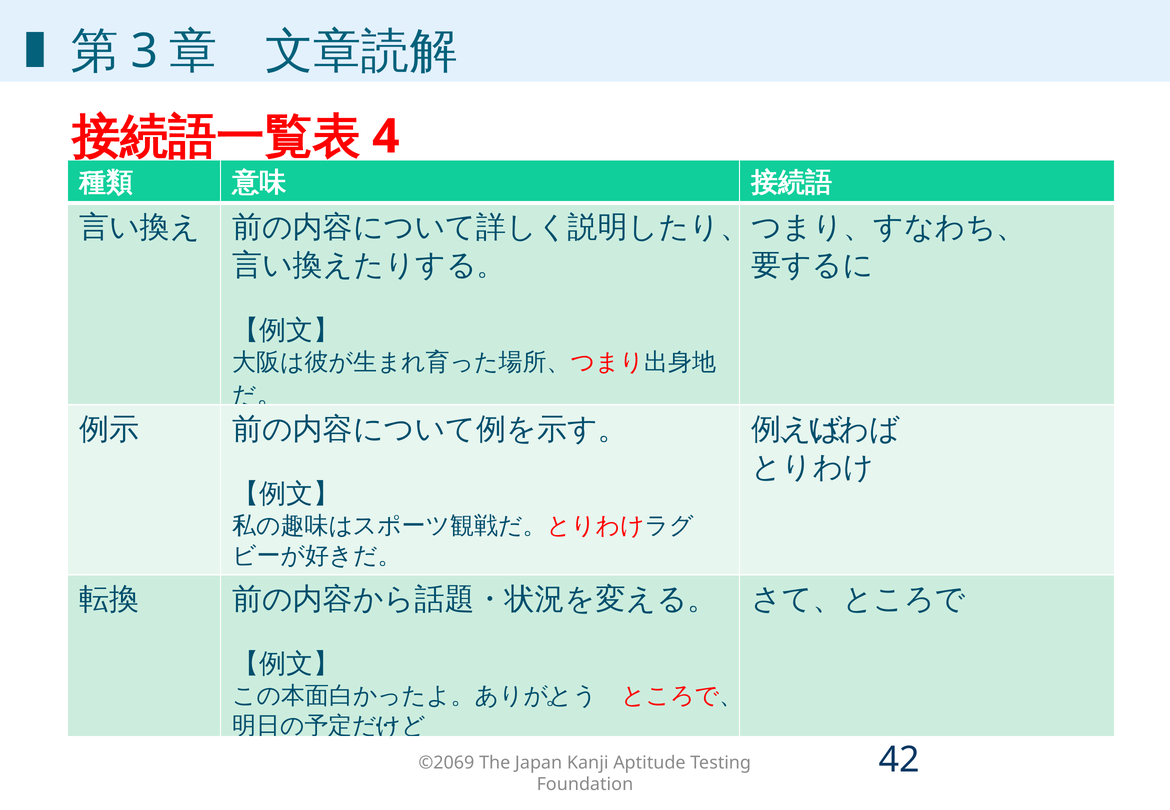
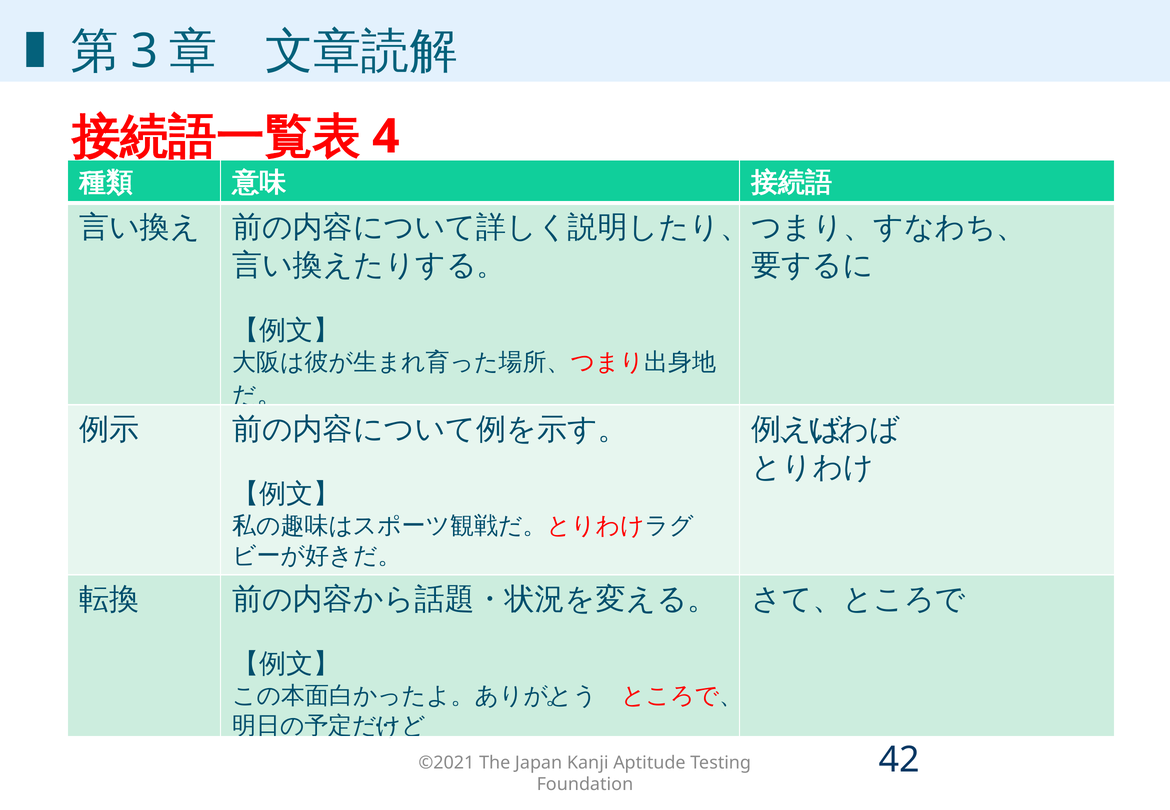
©2069: ©2069 -> ©2021 (446, 763)
